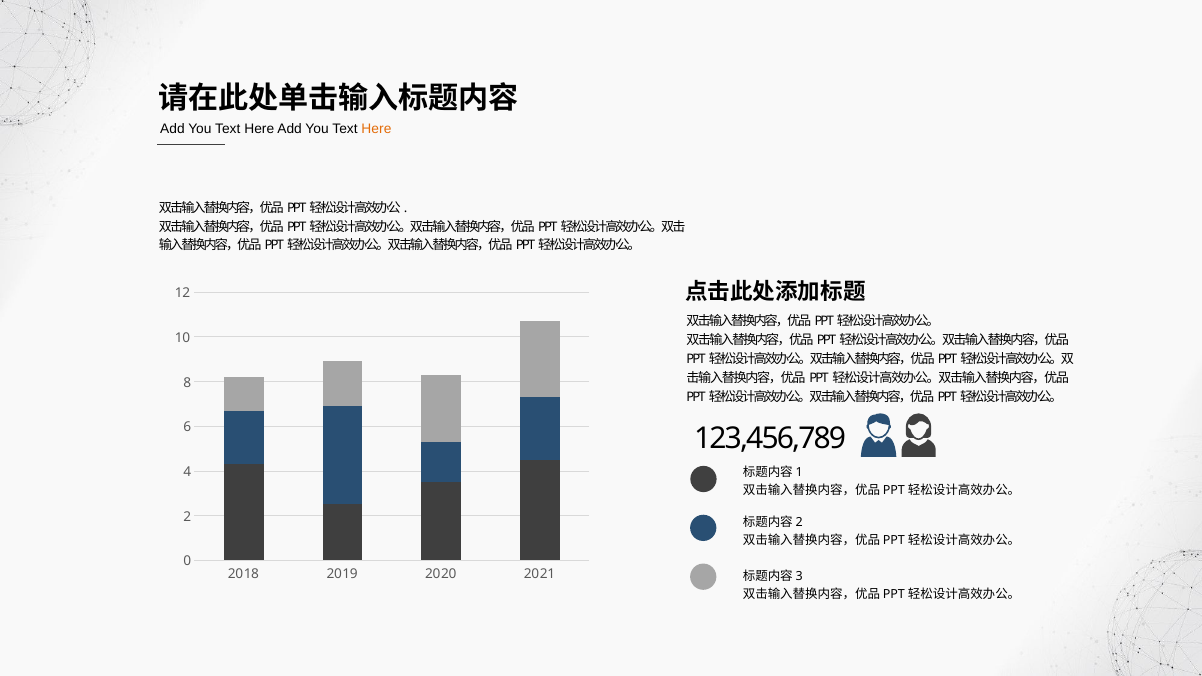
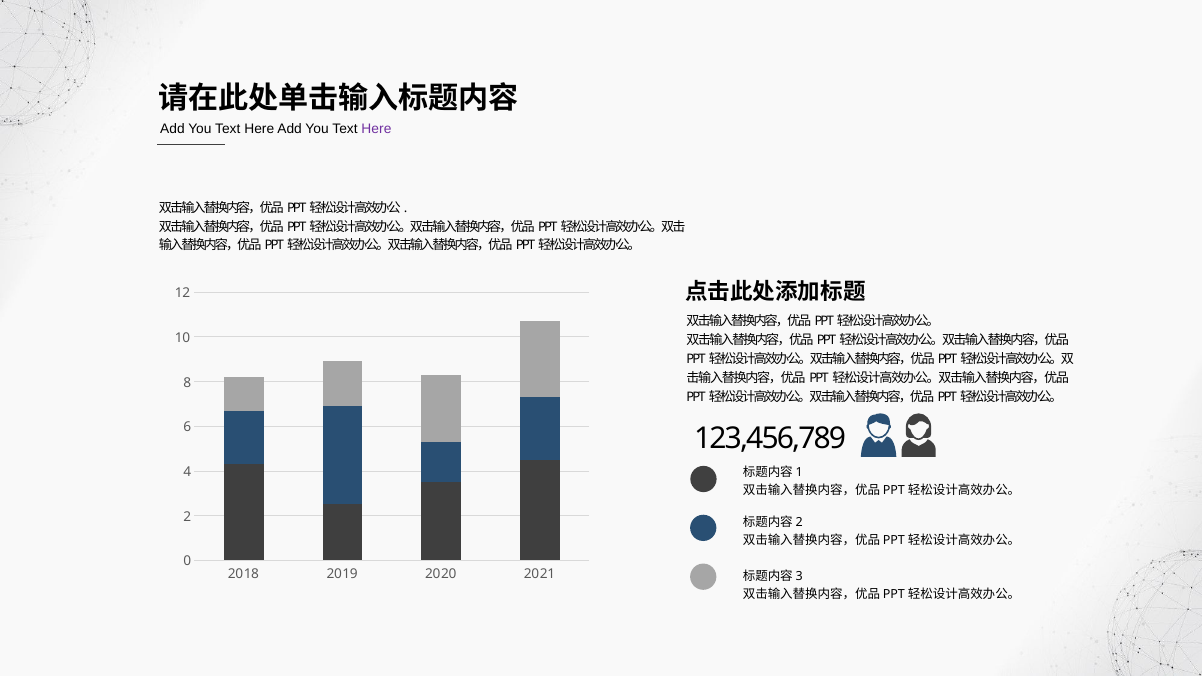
Here colour: orange -> purple (376, 129)
